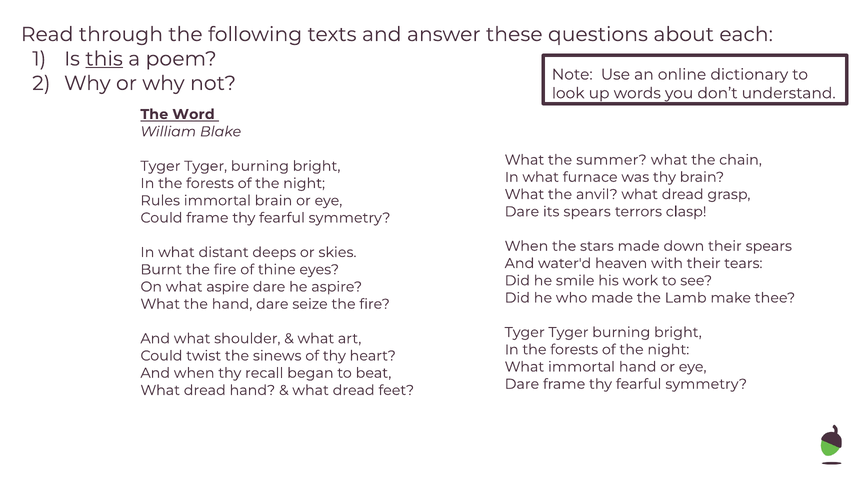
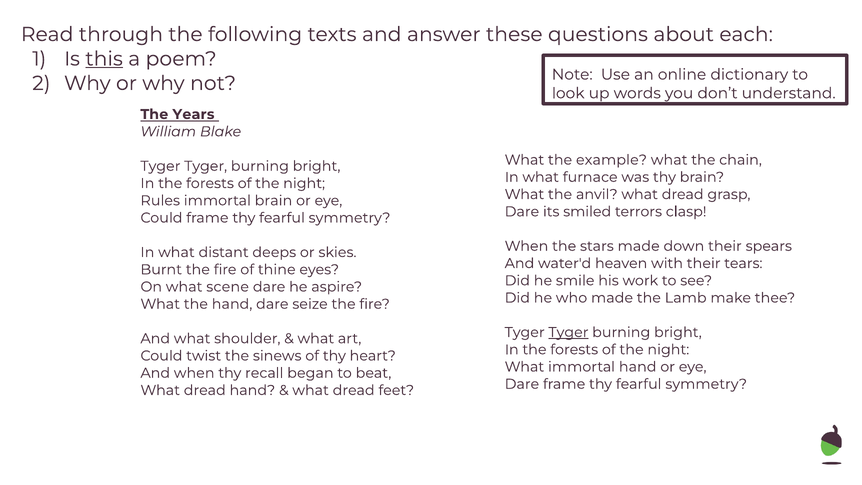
Word: Word -> Years (193, 114)
summer: summer -> example (611, 160)
its spears: spears -> smiled (587, 212)
what aspire: aspire -> scene (228, 287)
Tyger underline: none -> present (568, 332)
